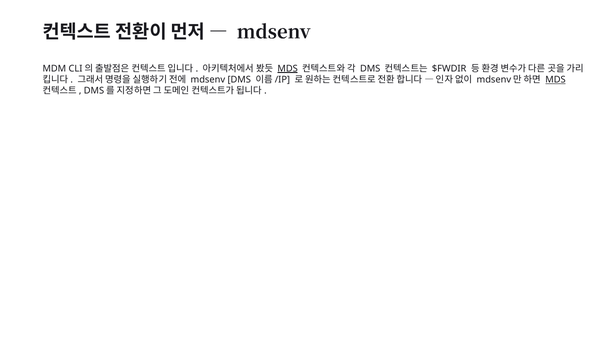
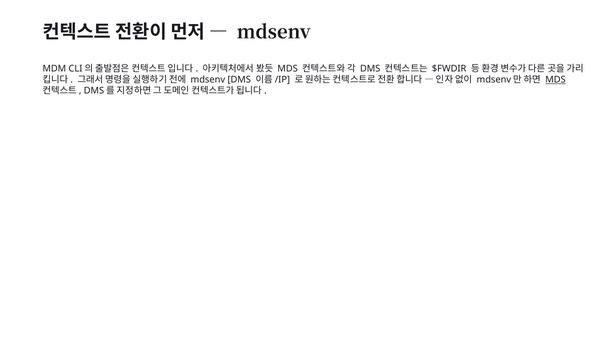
MDS underline: present -> none (288, 69)
